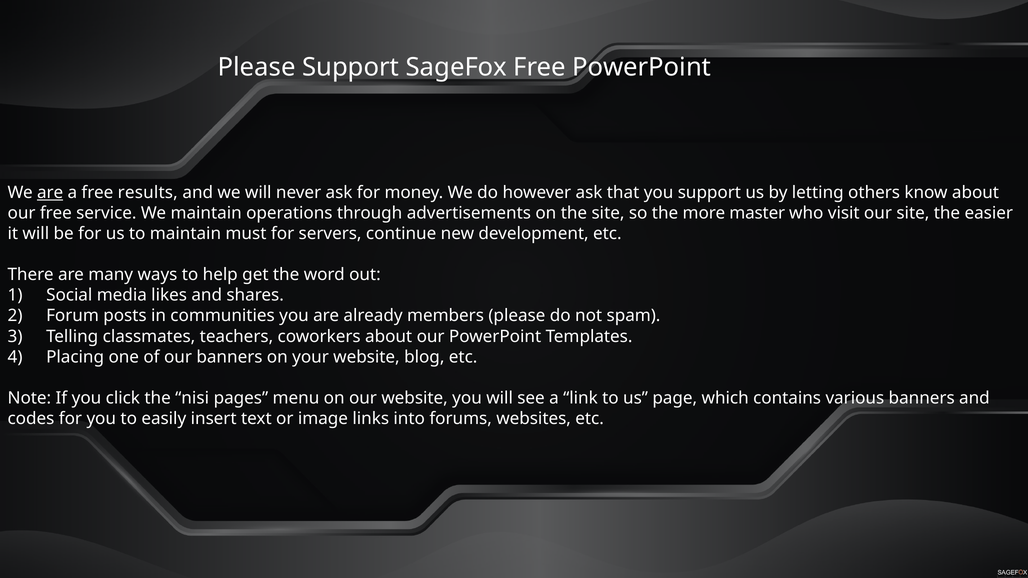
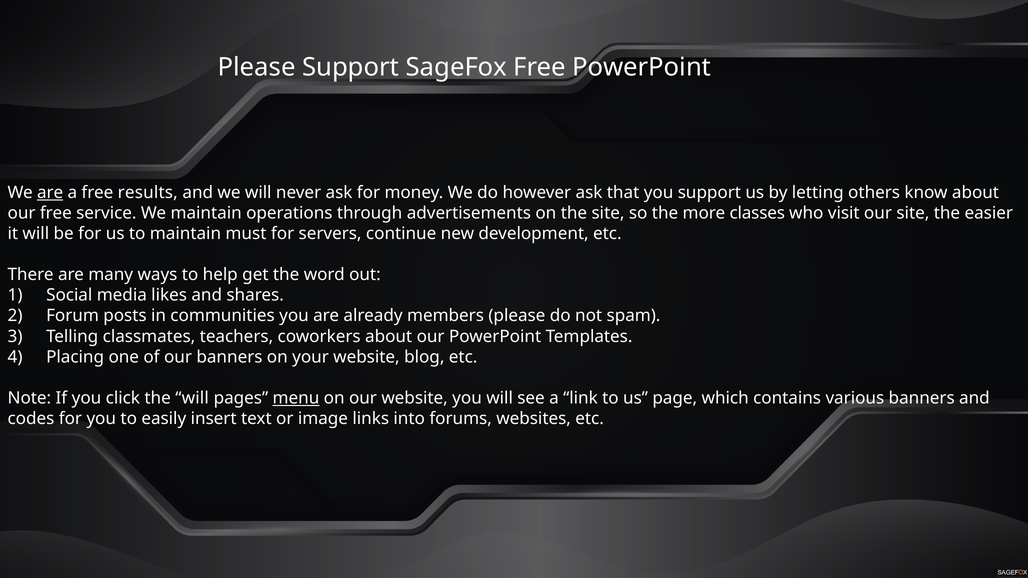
master: master -> classes (757, 213)
the nisi: nisi -> will (192, 398)
menu underline: none -> present (296, 398)
